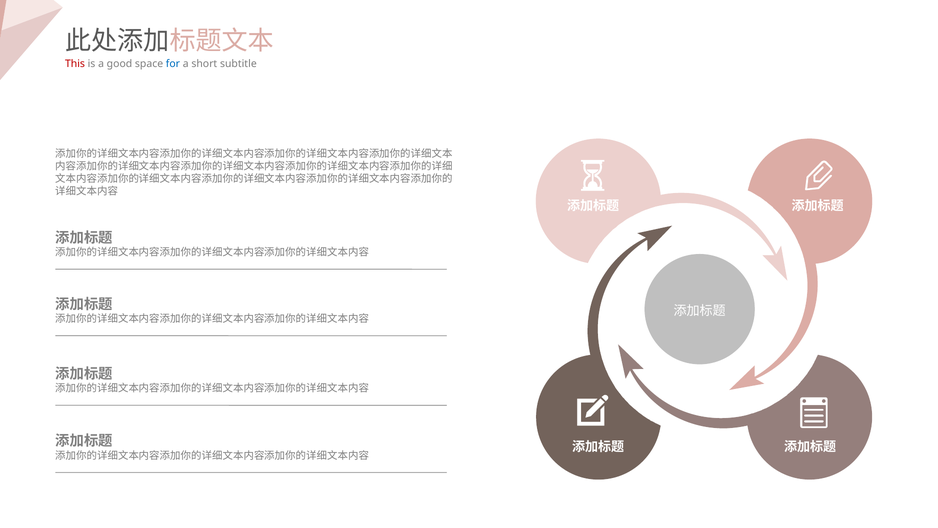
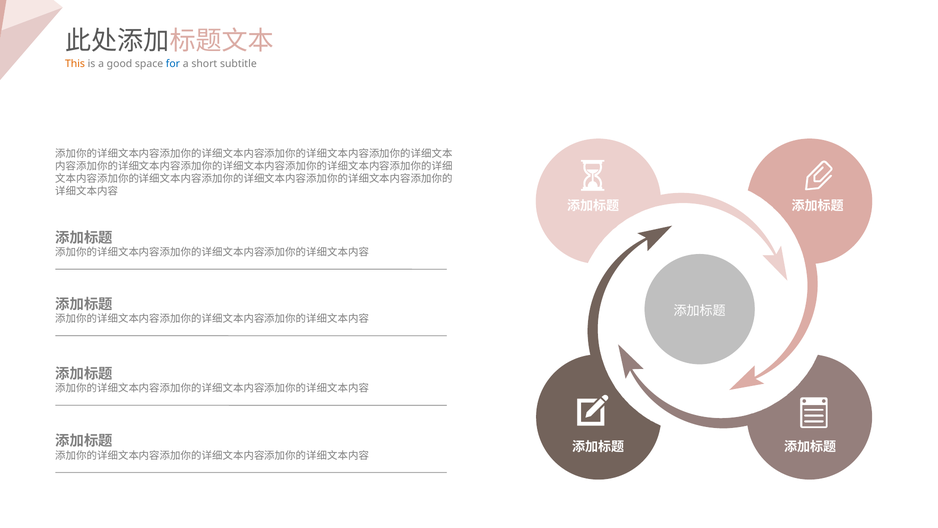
This colour: red -> orange (75, 64)
